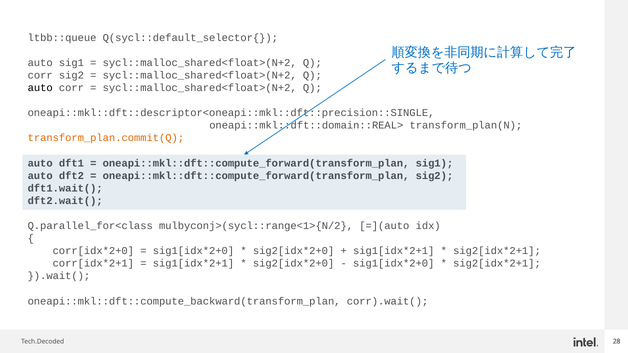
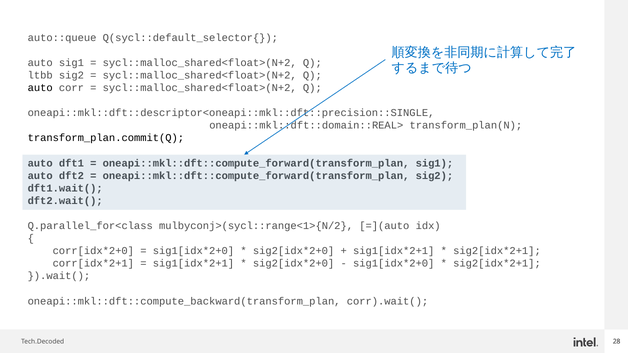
ltbb::queue: ltbb::queue -> auto::queue (62, 38)
corr: corr -> ltbb (40, 75)
transform_plan.commit(Q colour: orange -> black (106, 138)
